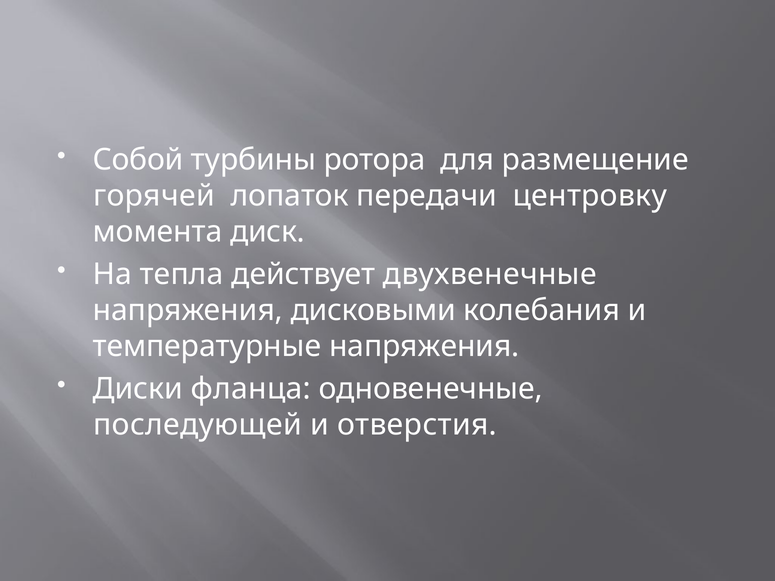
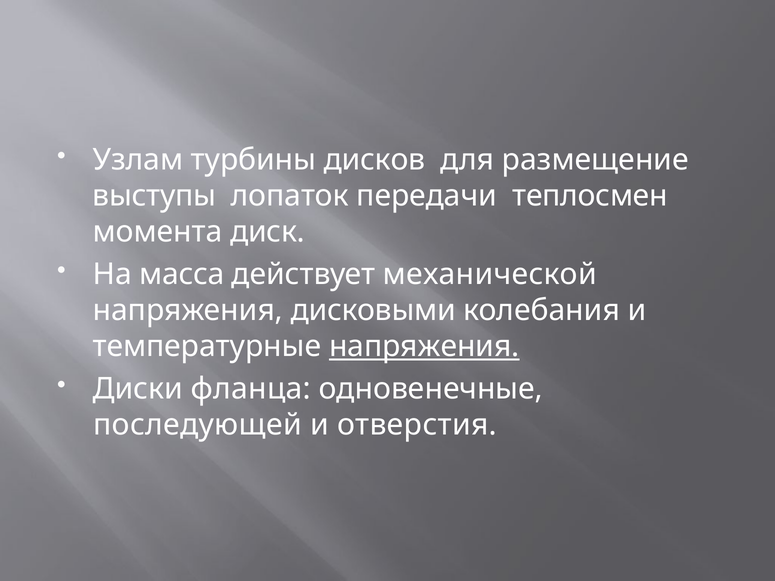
Собой: Собой -> Узлам (138, 160)
ротора: ротора -> дисков (374, 160)
горячей: горячей -> выступы (154, 196)
центровку: центровку -> теплосмен (590, 196)
тепла: тепла -> масса (182, 274)
двухвенечные: двухвенечные -> механической (490, 274)
напряжения underline: none -> present (424, 347)
